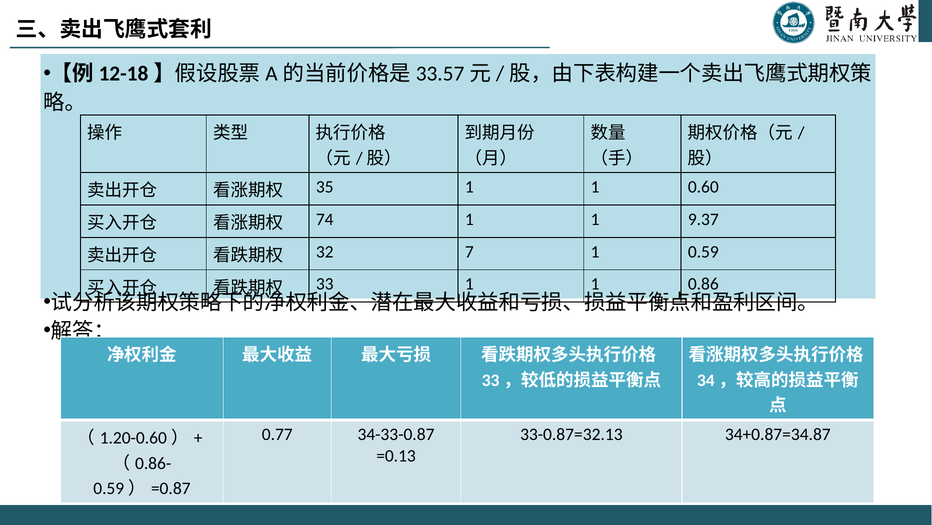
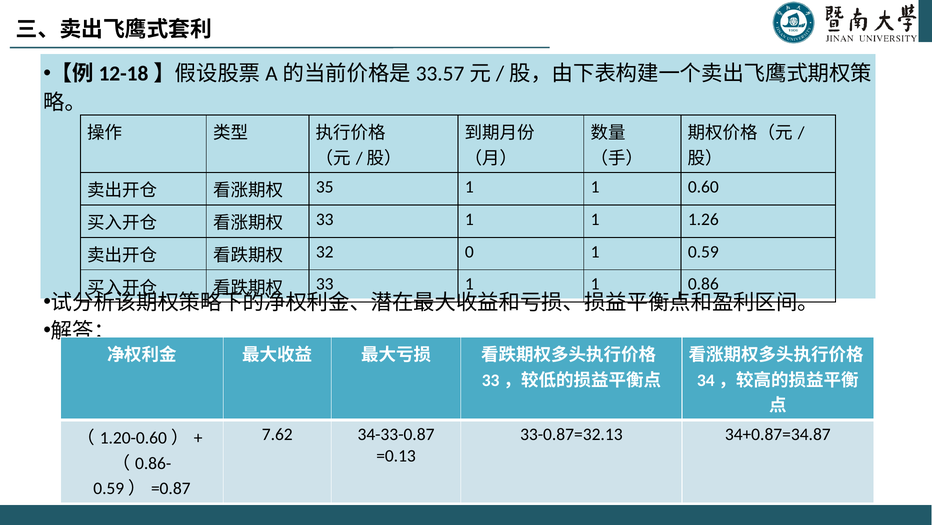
74: 74 -> 33 (325, 219)
9.37: 9.37 -> 1.26 (703, 219)
7: 7 -> 0 (469, 252)
0.77: 0.77 -> 7.62 (277, 434)
